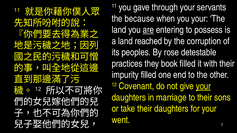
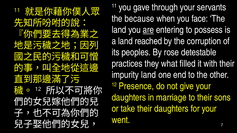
you your: your -> face (200, 19)
book: book -> what (169, 64)
impurity filled: filled -> land (148, 75)
Covenant: Covenant -> Presence (136, 86)
your underline: present -> none (203, 86)
